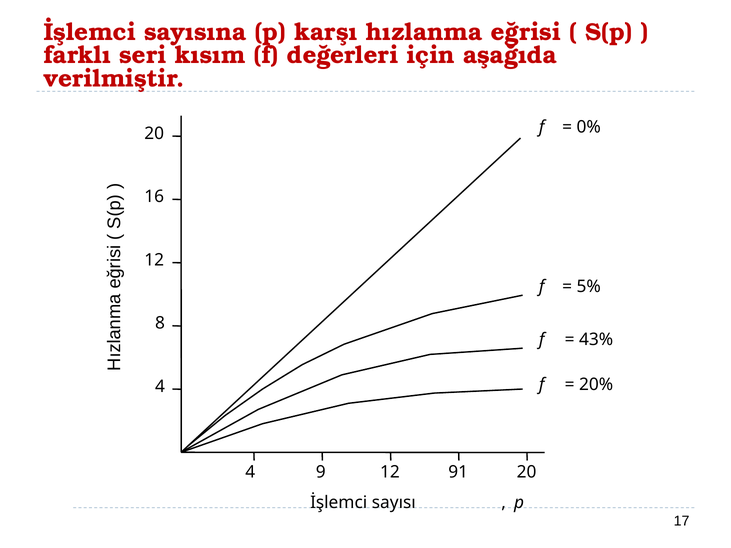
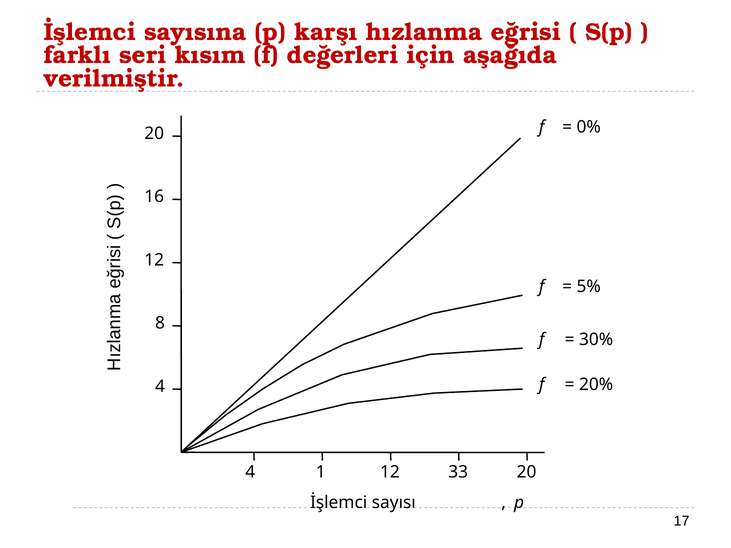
43%: 43% -> 30% (596, 340)
9: 9 -> 1 (321, 472)
91: 91 -> 33 (458, 472)
